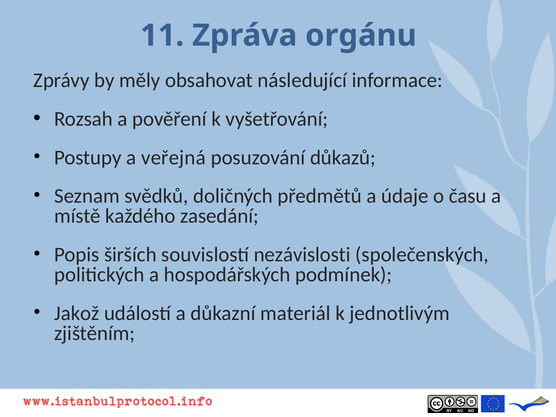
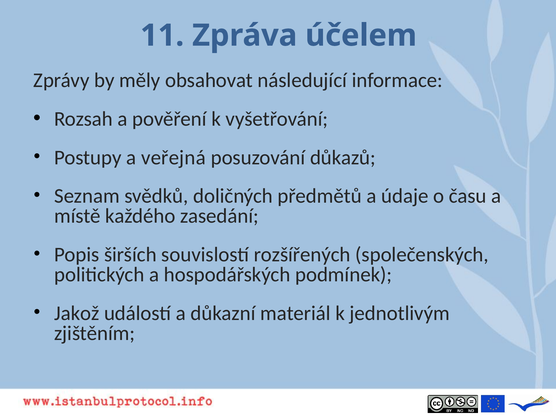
orgánu: orgánu -> účelem (361, 35)
nezávislosti: nezávislosti -> rozšířených (302, 255)
